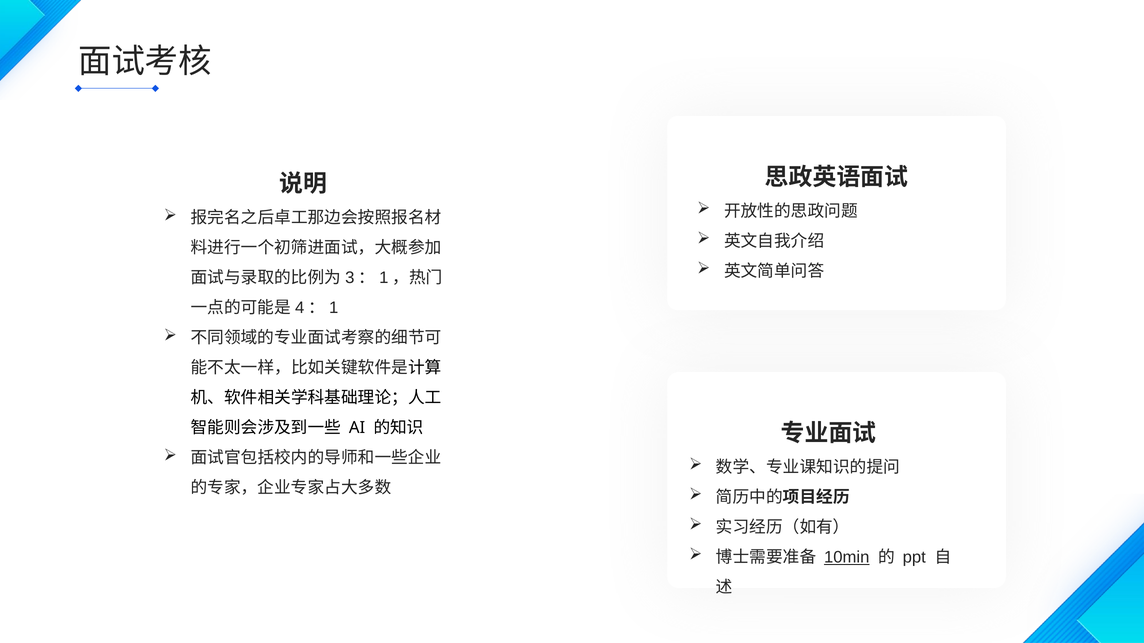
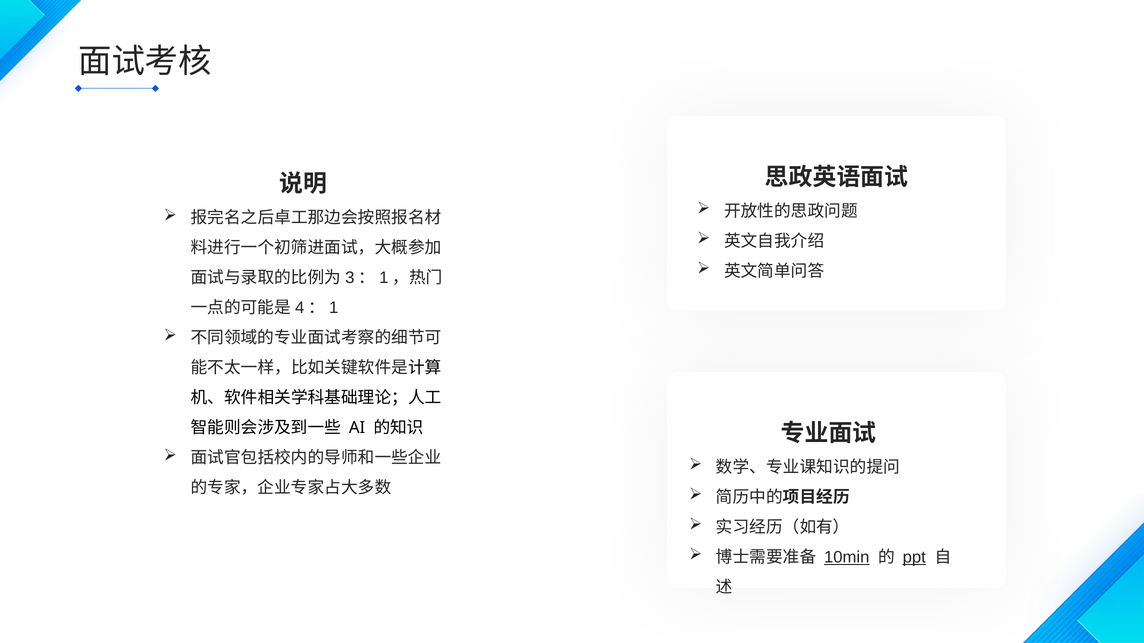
ppt underline: none -> present (914, 558)
